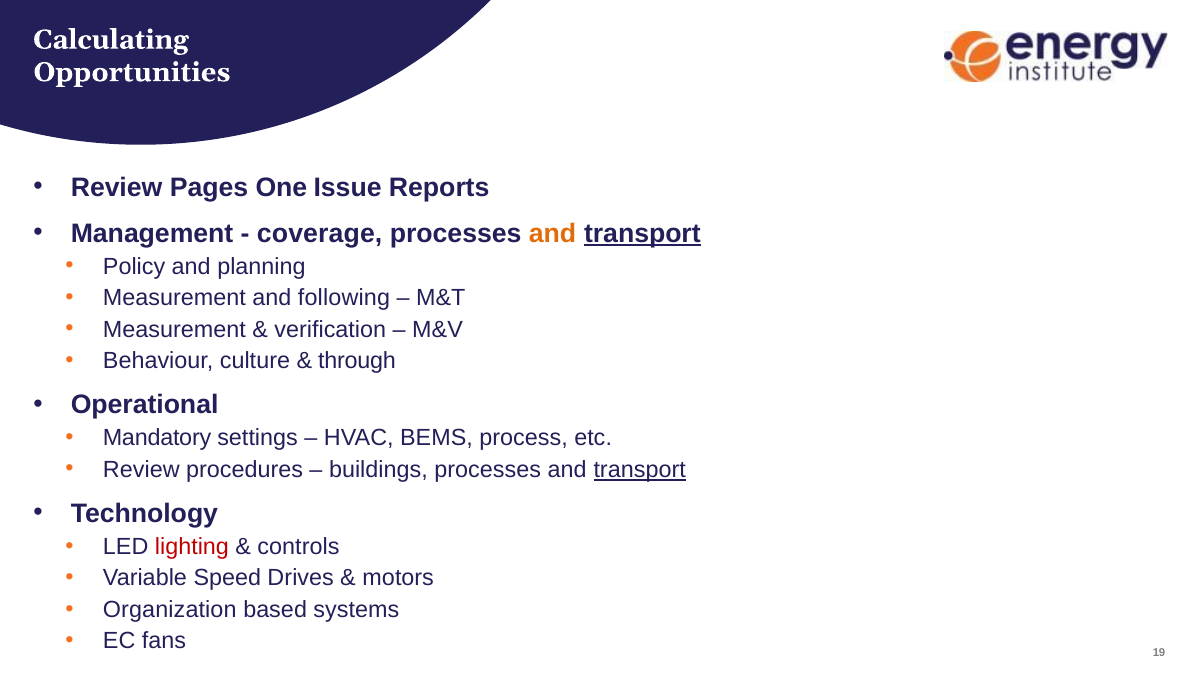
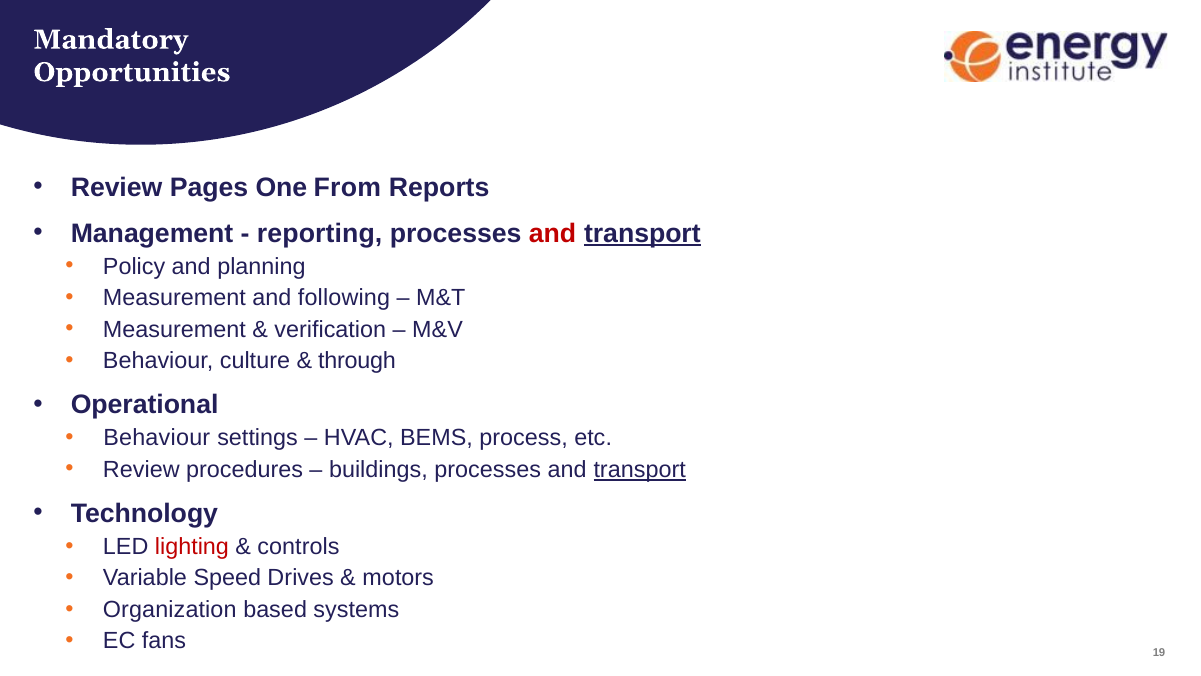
Calculating: Calculating -> Mandatory (111, 40)
Issue: Issue -> From (347, 188)
coverage: coverage -> reporting (320, 233)
and colour: orange -> red (553, 233)
Mandatory: Mandatory -> Behaviour (157, 438)
